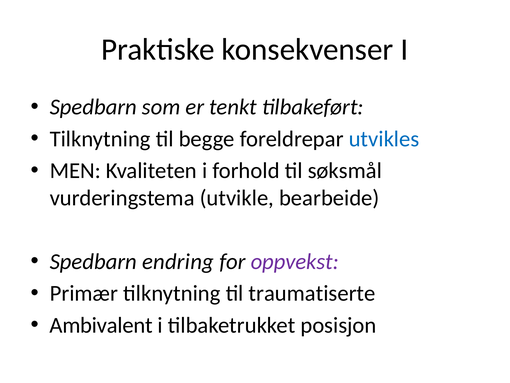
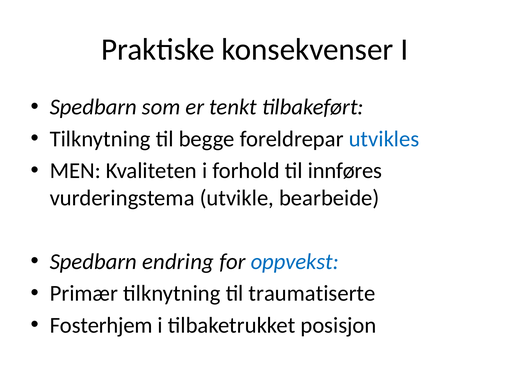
søksmål: søksmål -> innføres (345, 171)
oppvekst colour: purple -> blue (295, 261)
Ambivalent: Ambivalent -> Fosterhjem (101, 325)
